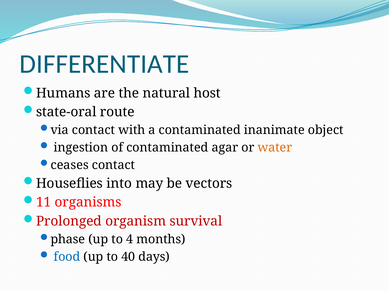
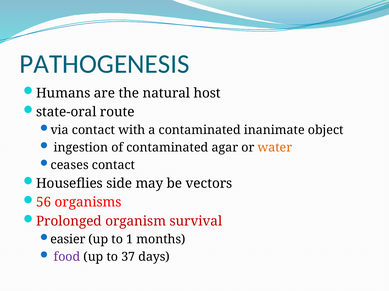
DIFFERENTIATE: DIFFERENTIATE -> PATHOGENESIS (104, 64)
into: into -> side (119, 184)
11: 11 -> 56 (44, 203)
phase: phase -> easier (68, 240)
4: 4 -> 1 (130, 240)
food colour: blue -> purple (67, 257)
40: 40 -> 37 (128, 257)
